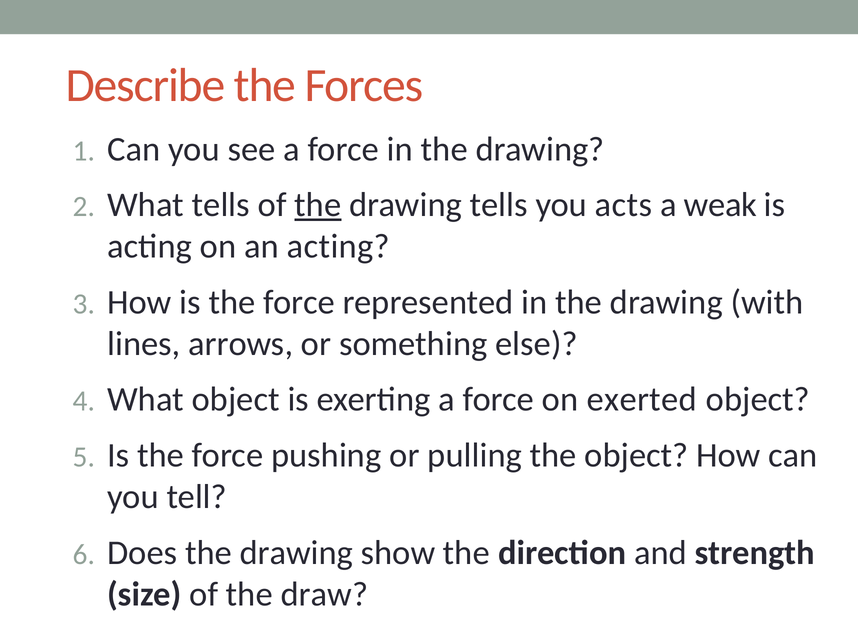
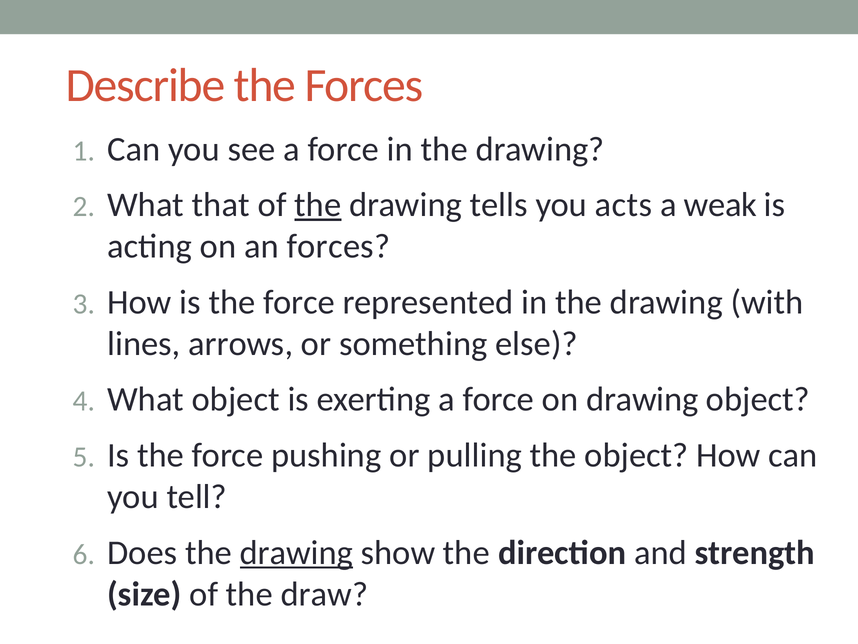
What tells: tells -> that (221, 205)
an acting: acting -> forces (338, 246)
on exerted: exerted -> drawing (642, 399)
drawing underline: none -> present (296, 552)
